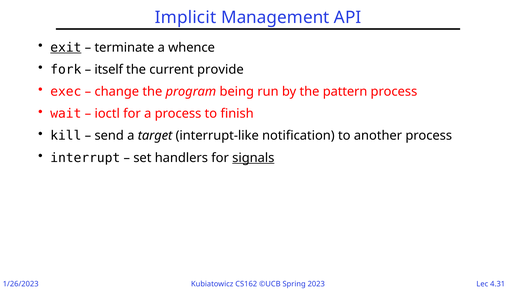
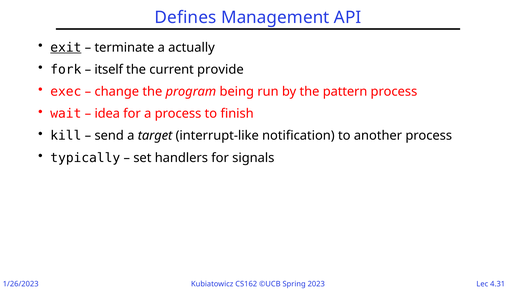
Implicit: Implicit -> Defines (186, 18)
whence: whence -> actually (192, 47)
ioctl: ioctl -> idea (107, 114)
interrupt: interrupt -> typically (85, 158)
signals underline: present -> none (253, 158)
